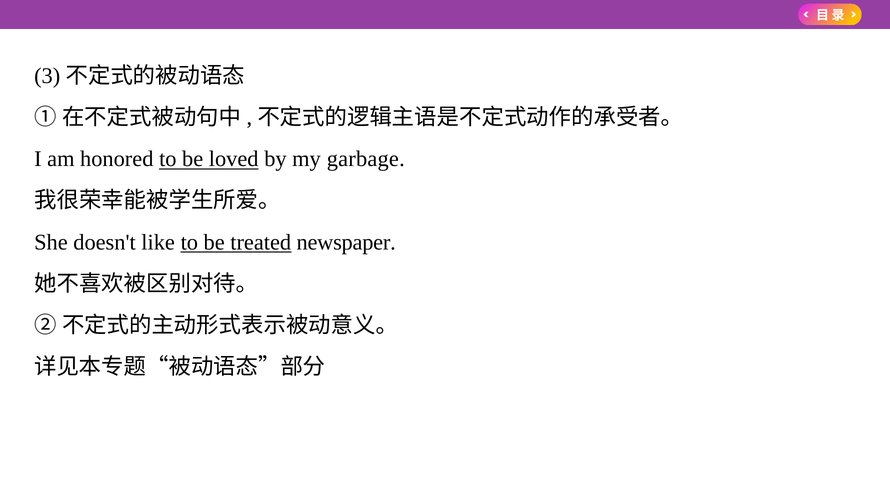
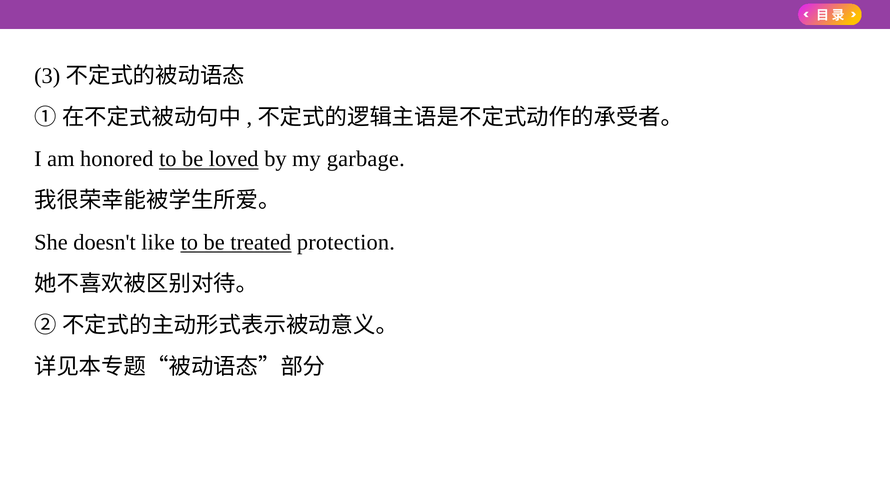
newspaper: newspaper -> protection (346, 242)
